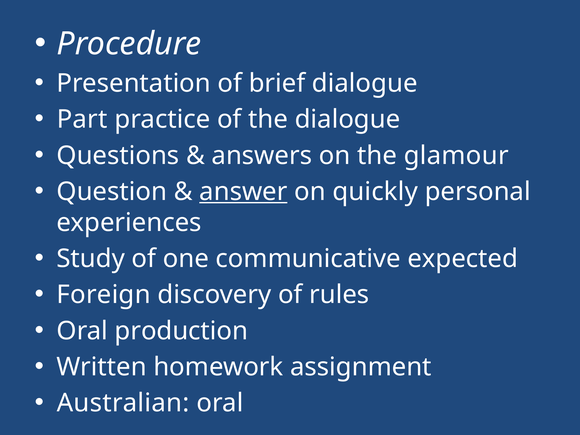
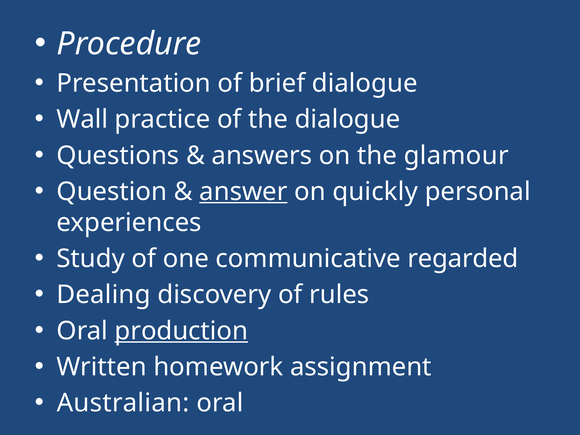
Part: Part -> Wall (82, 119)
expected: expected -> regarded (463, 259)
Foreign: Foreign -> Dealing (104, 295)
production underline: none -> present (181, 331)
